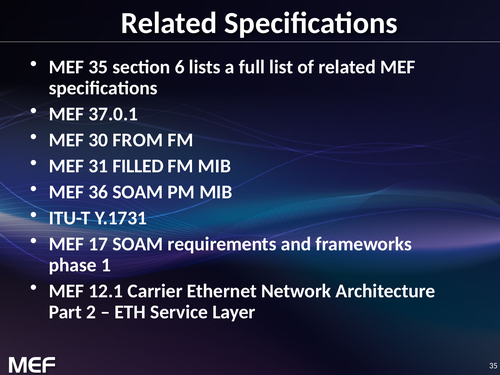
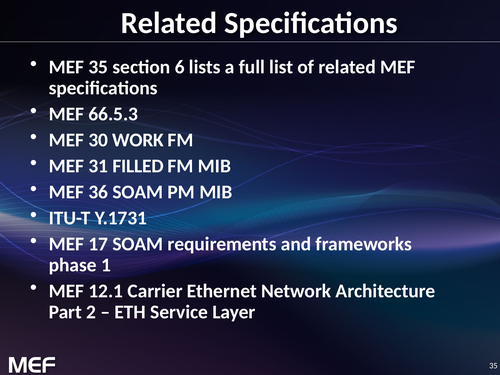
37.0.1: 37.0.1 -> 66.5.3 (113, 114)
FROM: FROM -> WORK (138, 140)
